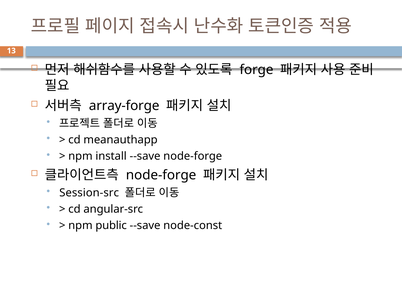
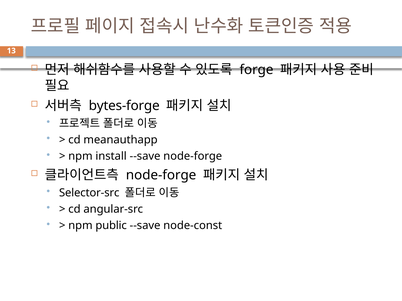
array-forge: array-forge -> bytes-forge (124, 106)
Session-src: Session-src -> Selector-src (89, 193)
